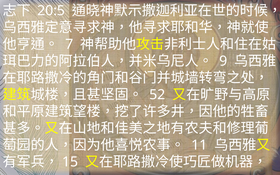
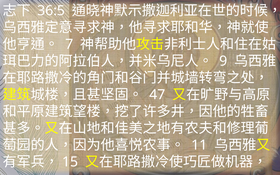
20:5: 20:5 -> 36:5 (51, 11)
52: 52 -> 47 (157, 95)
